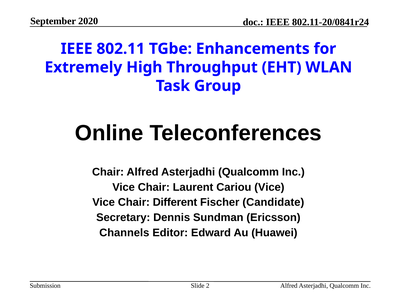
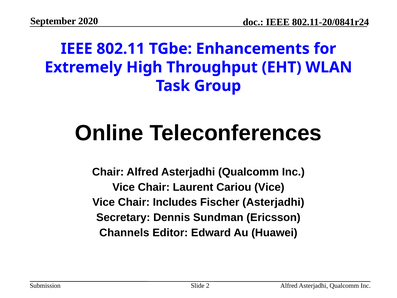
Different: Different -> Includes (175, 202)
Fischer Candidate: Candidate -> Asterjadhi (273, 202)
